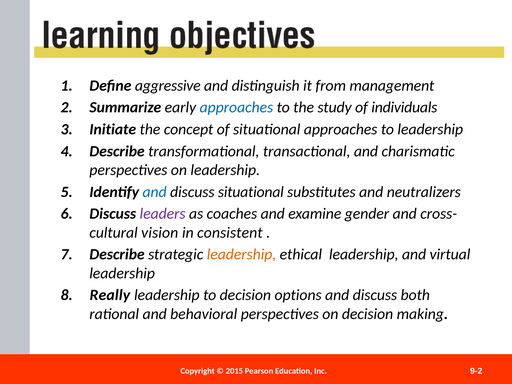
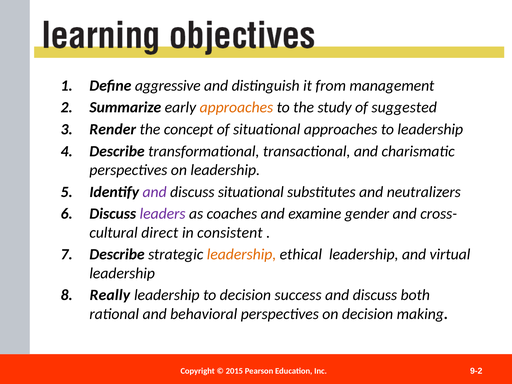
approaches colour: blue -> orange (236, 107)
individuals: individuals -> suggested (404, 107)
Initiate: Initiate -> Render (113, 129)
and colour: blue -> purple (155, 192)
vision: vision -> direct (160, 233)
options: options -> success (298, 295)
